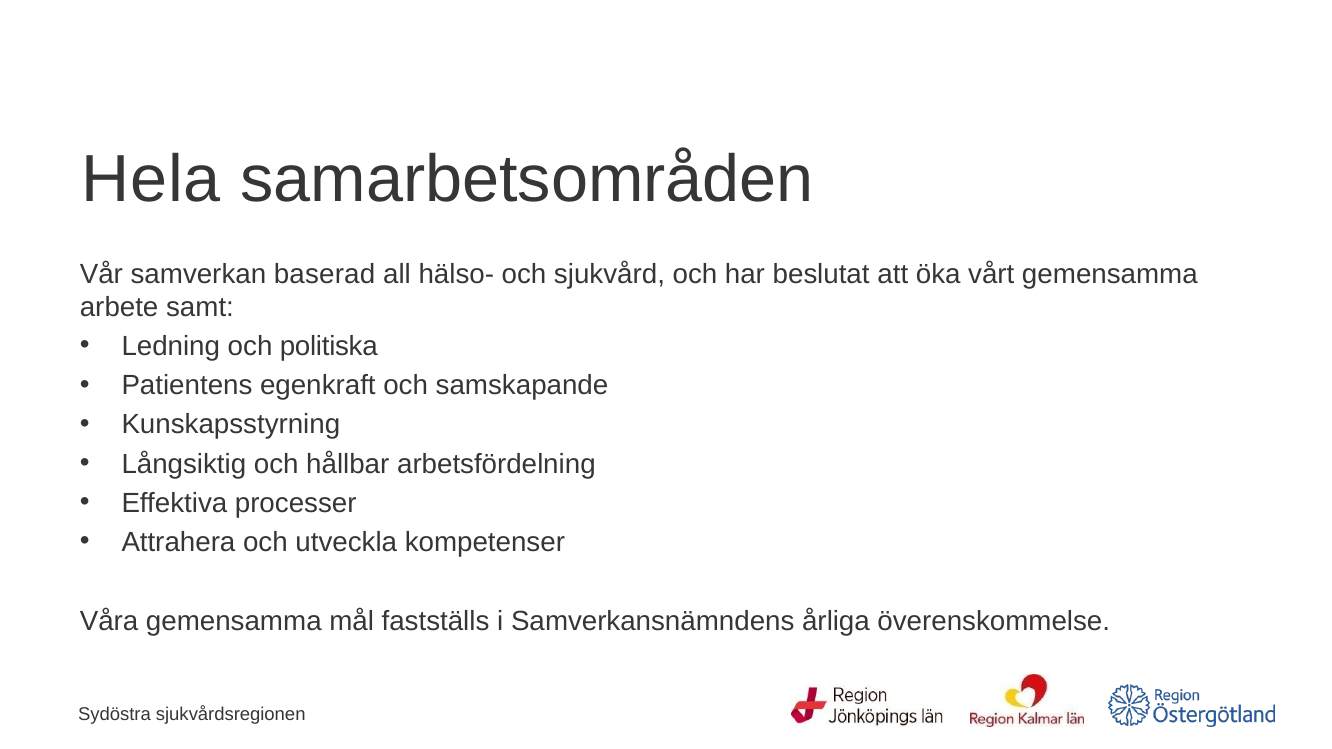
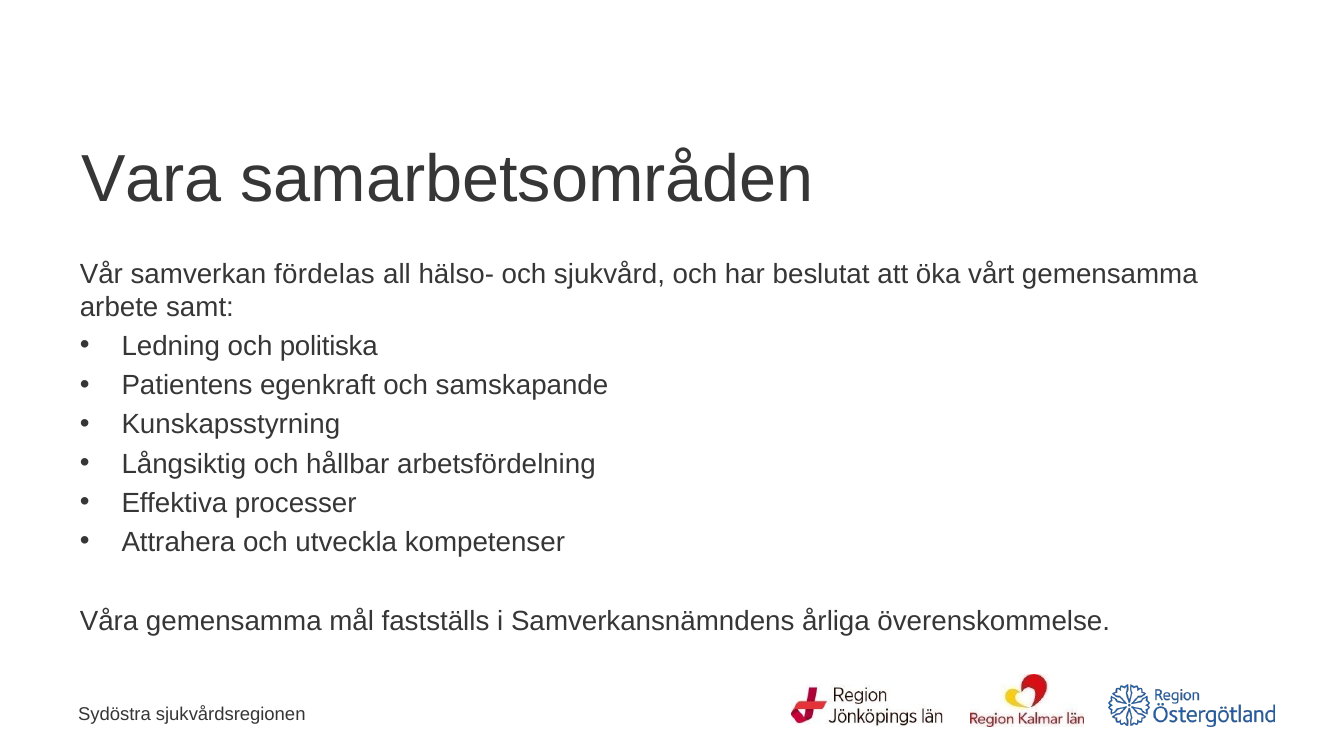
Hela: Hela -> Vara (152, 179)
baserad: baserad -> fördelas (325, 274)
